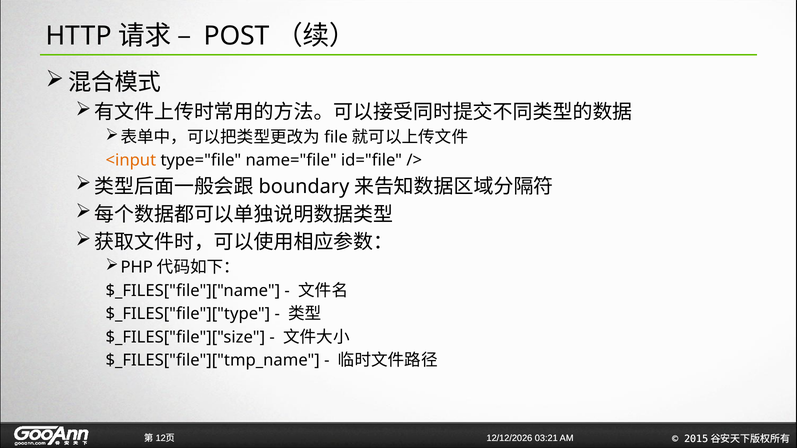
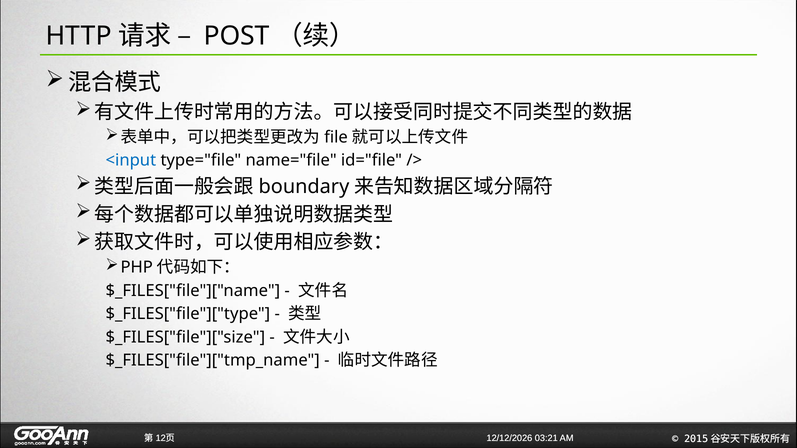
<input colour: orange -> blue (131, 161)
